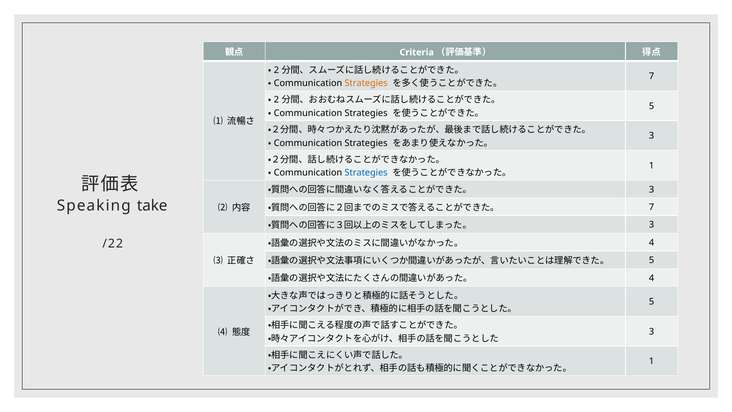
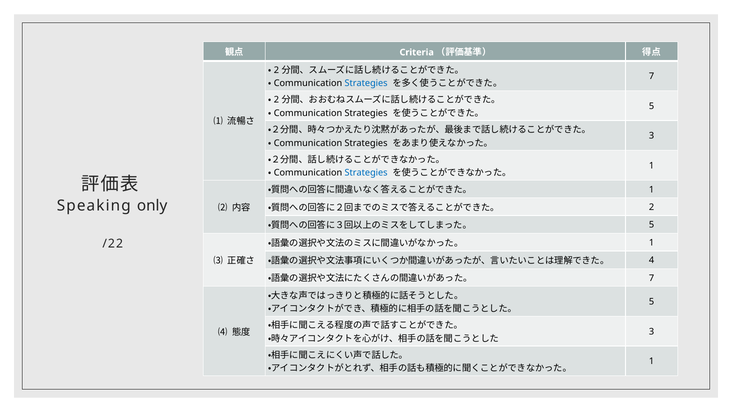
Strategies colour: orange -> blue (366, 83)
3: 3 -> 1 (652, 189)
take: take -> only (152, 206)
7: 7 -> 2 (652, 207)
3: 3 -> 5 (652, 225)
4: 4 -> 1 (652, 242)
5: 5 -> 4 (652, 260)
4: 4 -> 7 (652, 278)
